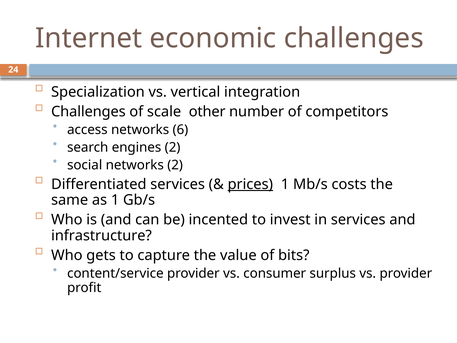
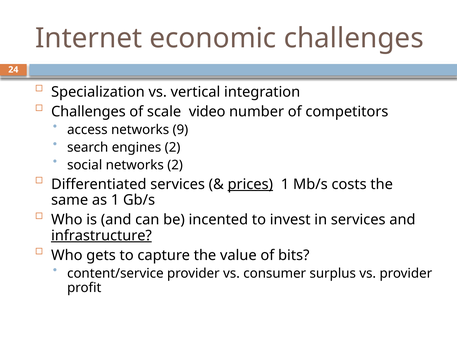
other: other -> video (207, 112)
6: 6 -> 9 (180, 130)
infrastructure underline: none -> present (101, 235)
